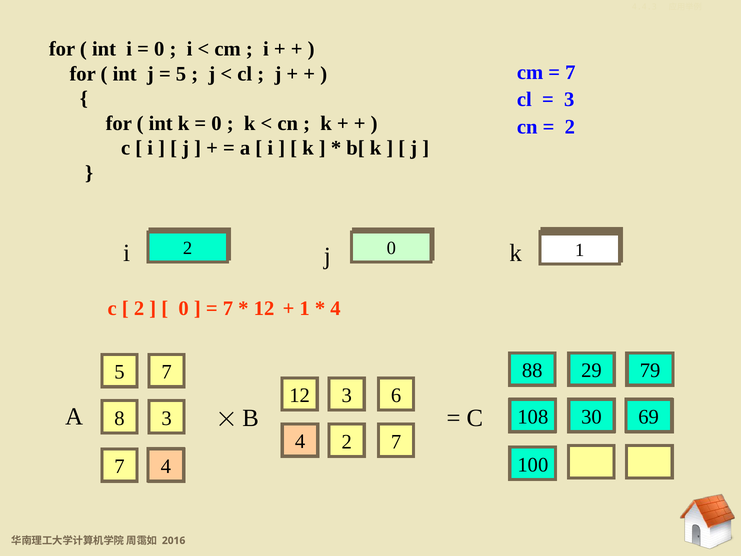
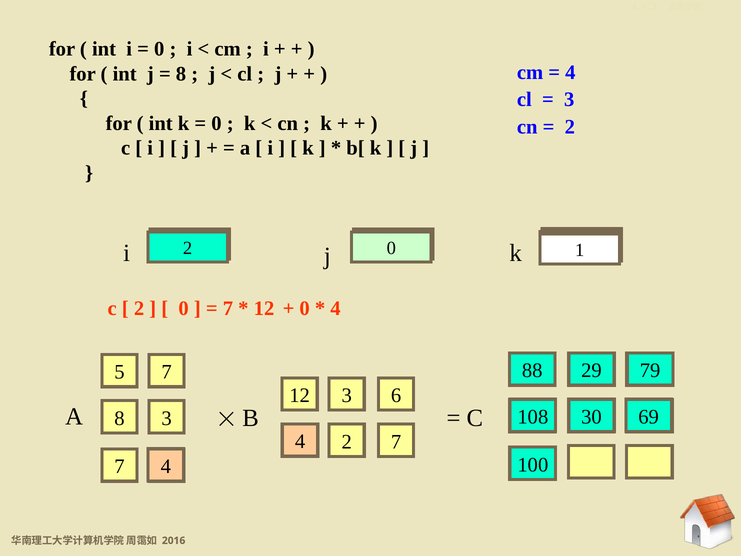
7: 7 -> 4 (570, 72)
5: 5 -> 8 (181, 74)
1: 1 -> 0 (305, 308)
